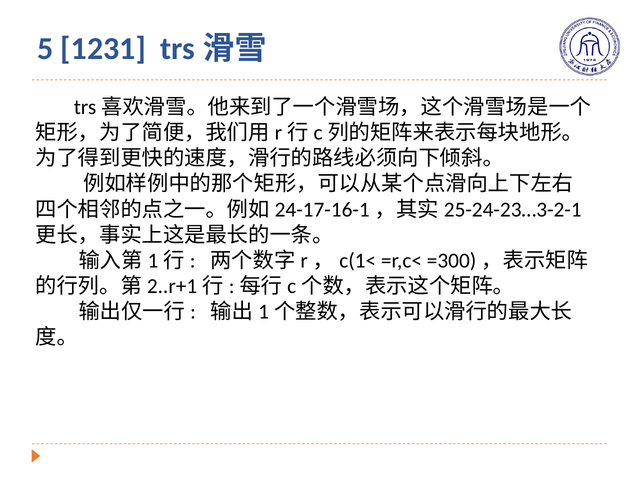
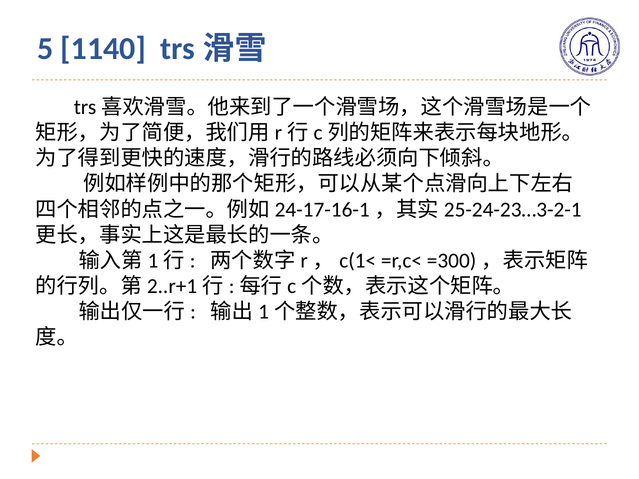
1231: 1231 -> 1140 (103, 49)
